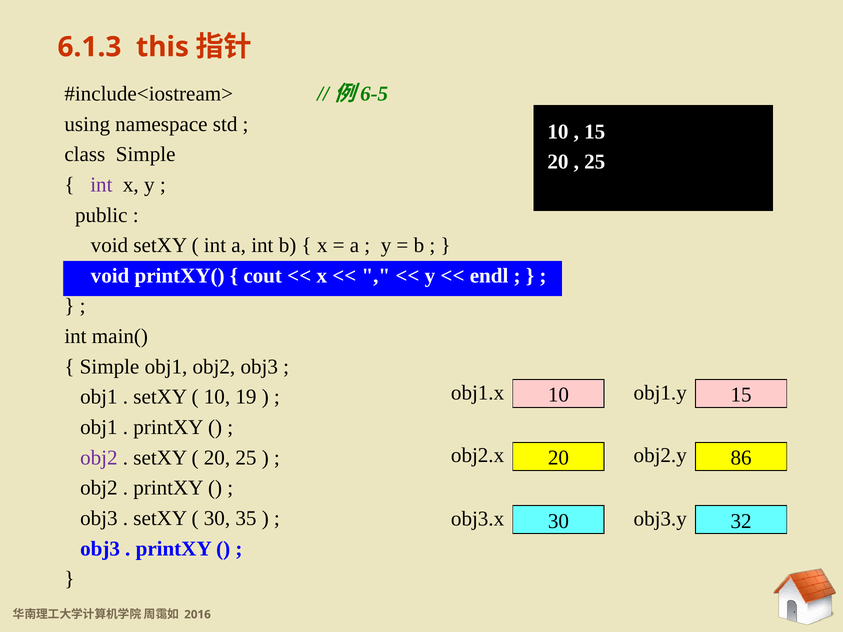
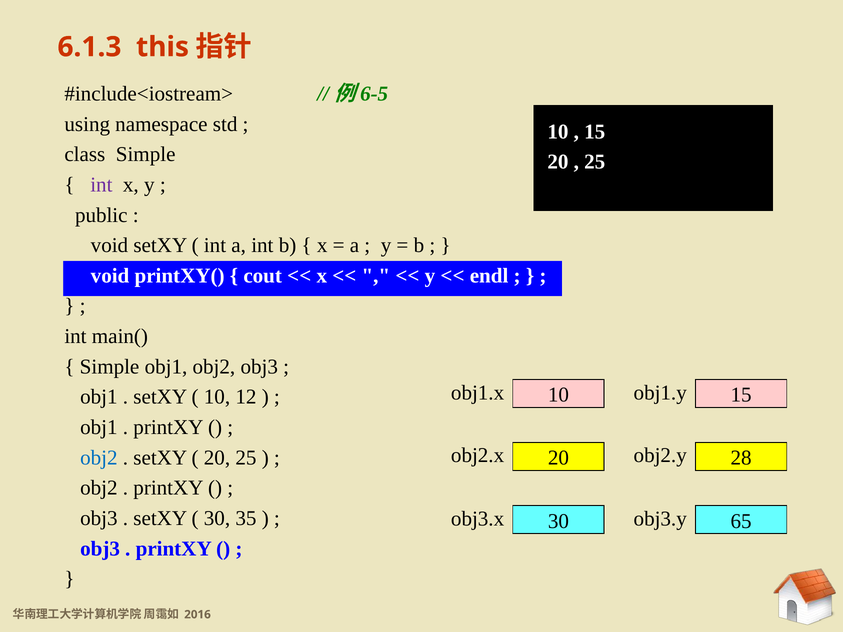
19: 19 -> 12 (246, 397)
obj2 colour: purple -> blue (99, 458)
86: 86 -> 28 (741, 458)
32: 32 -> 65 (741, 521)
